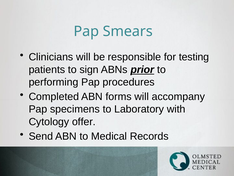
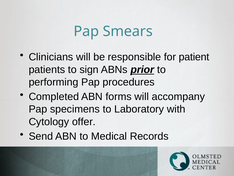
testing: testing -> patient (194, 57)
